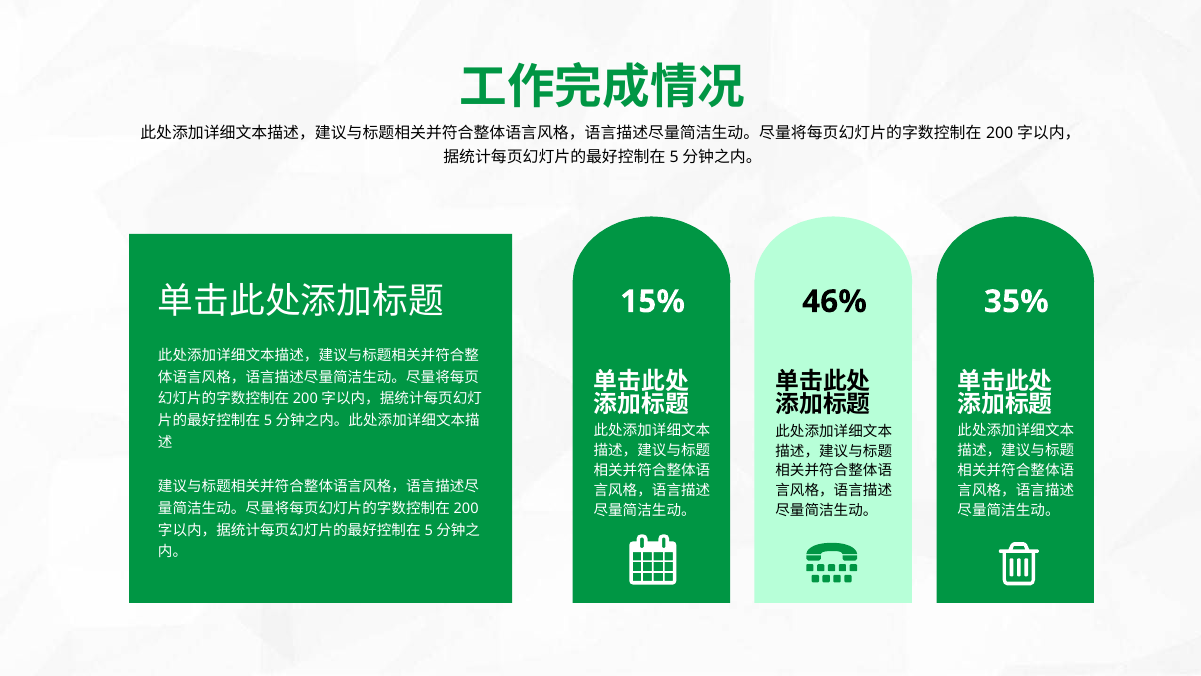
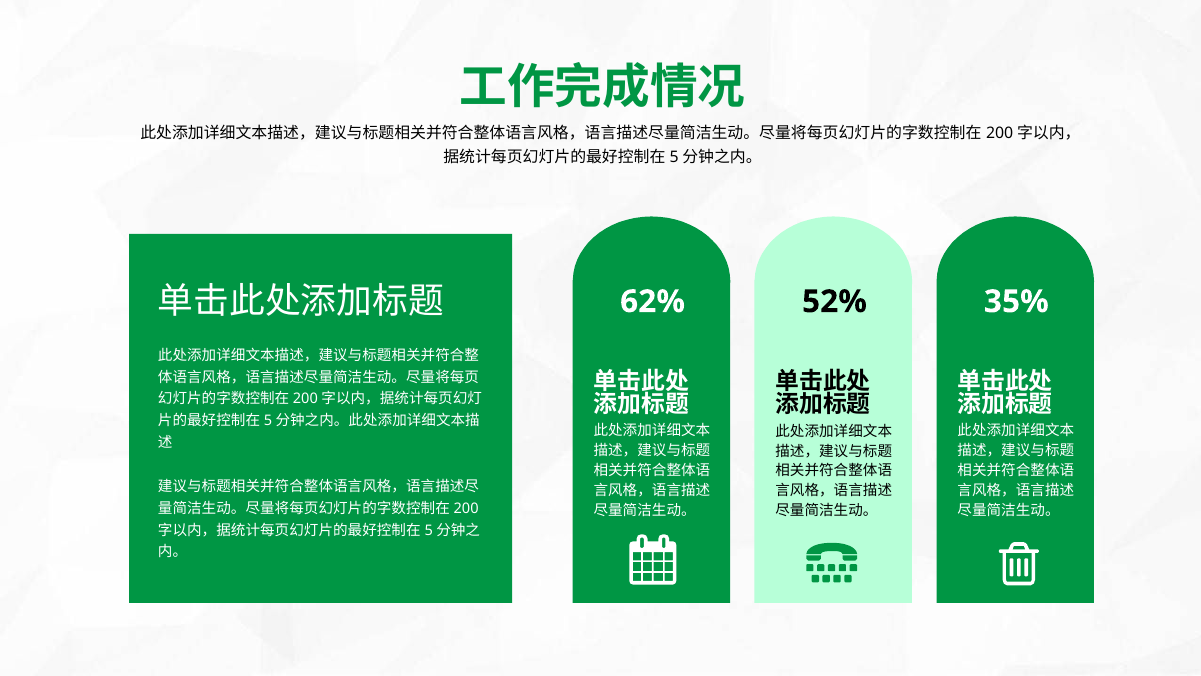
46%: 46% -> 52% (834, 301)
15%: 15% -> 62% (653, 301)
